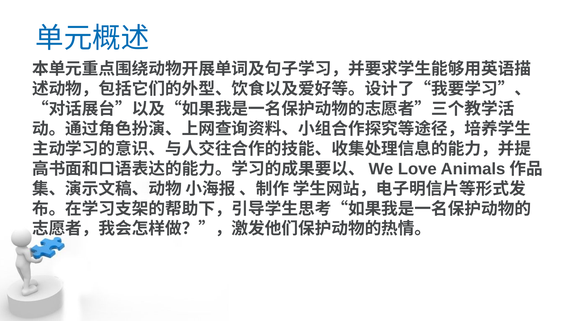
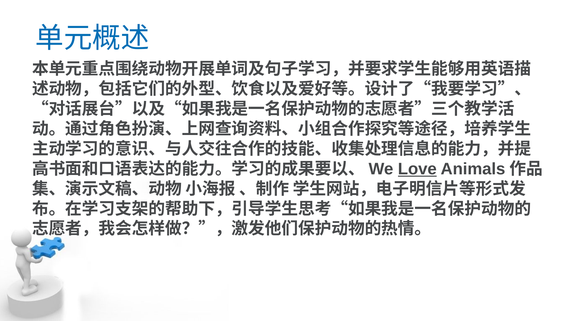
Love underline: none -> present (417, 169)
